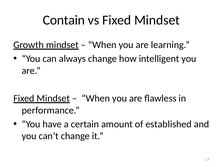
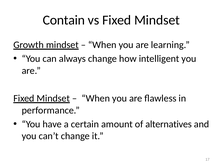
established: established -> alternatives (169, 124)
